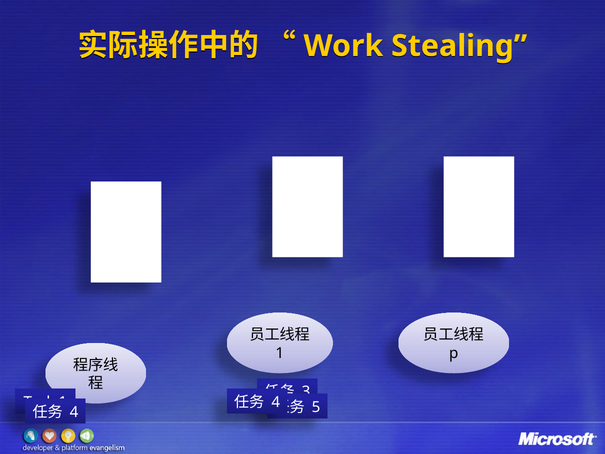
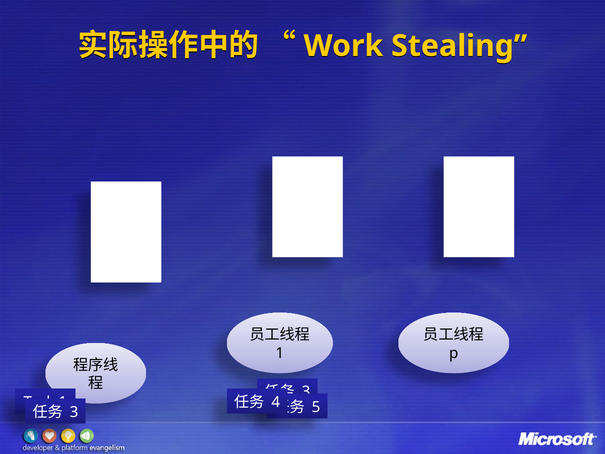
4: 4 -> 3 (74, 412)
